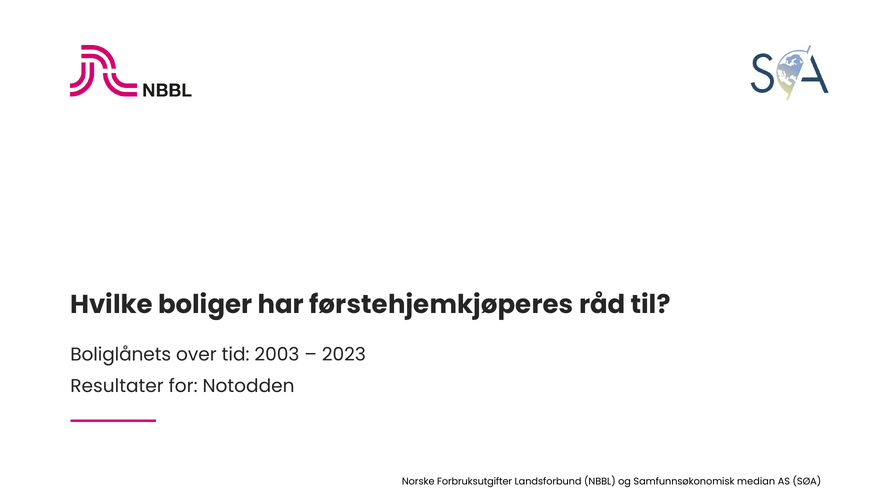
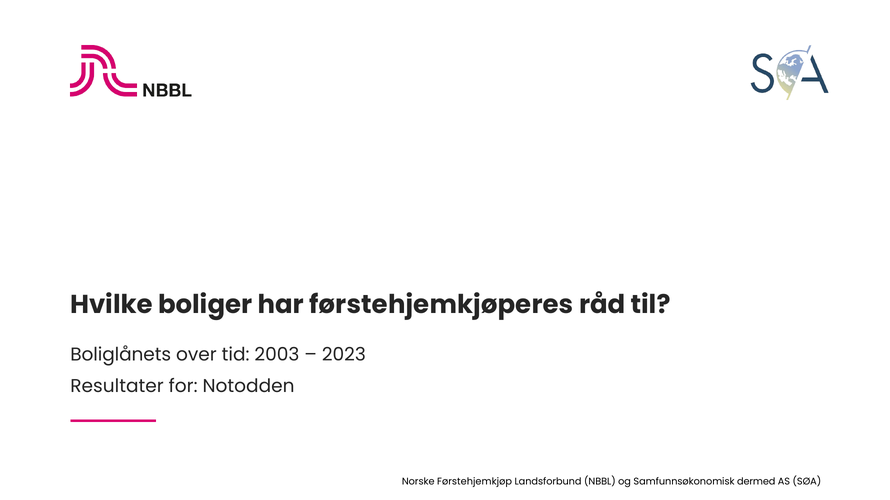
Forbruksutgifter: Forbruksutgifter -> Førstehjemkjøp (475, 482)
median: median -> dermed (756, 482)
